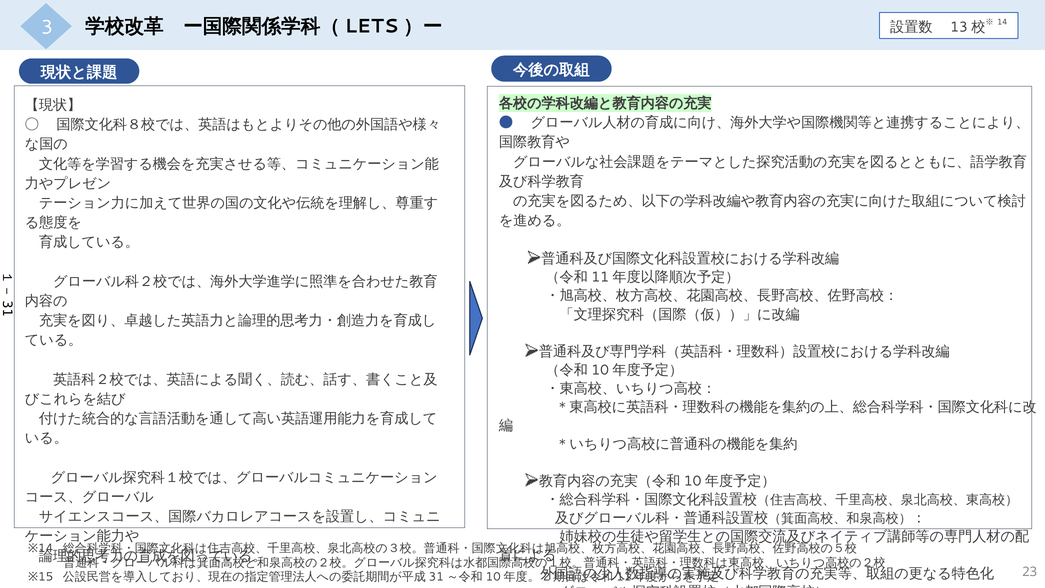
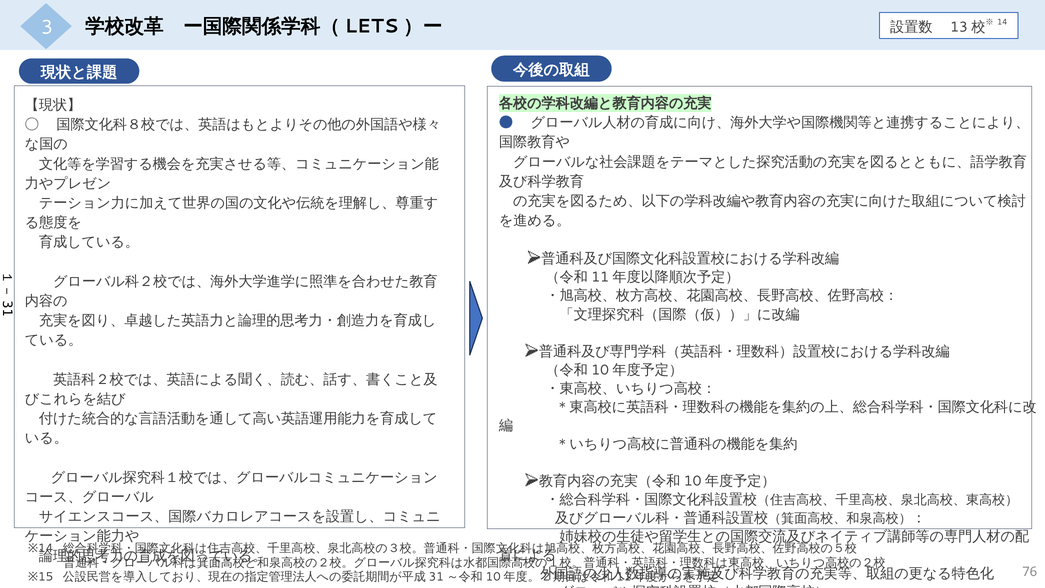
23: 23 -> 76 (1030, 572)
